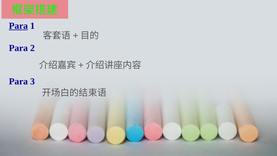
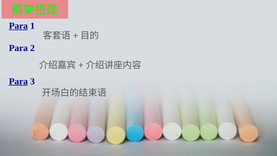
Para underline: none -> present (18, 81)
